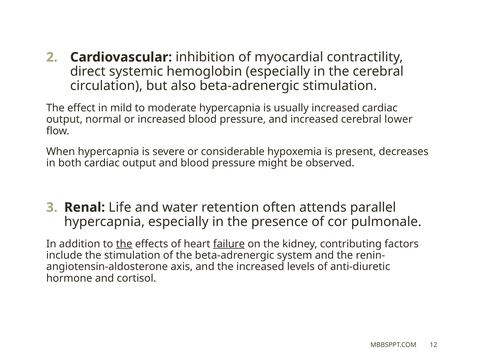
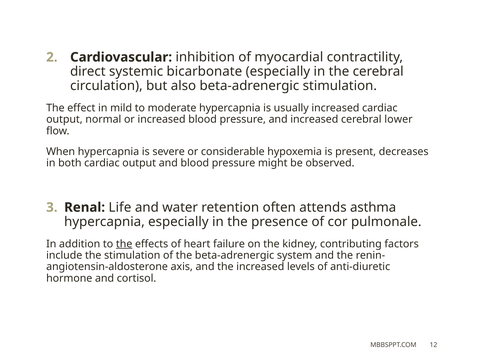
hemoglobin: hemoglobin -> bicarbonate (204, 72)
parallel: parallel -> asthma (373, 208)
failure underline: present -> none (229, 244)
